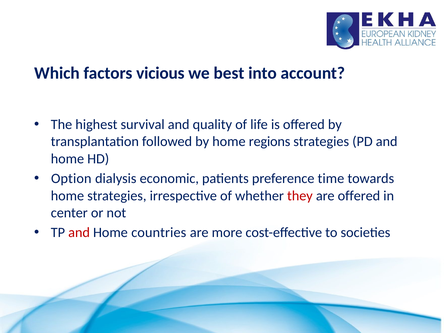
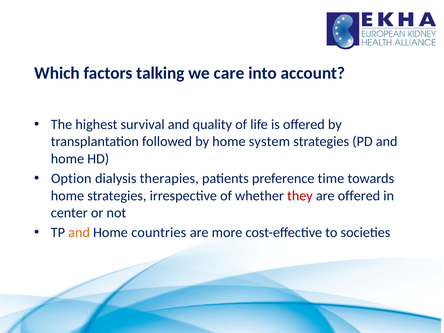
vicious: vicious -> talking (160, 73)
best: best -> care (229, 73)
regions: regions -> system (269, 142)
economic: economic -> therapies (169, 179)
and colour: red -> orange (79, 233)
